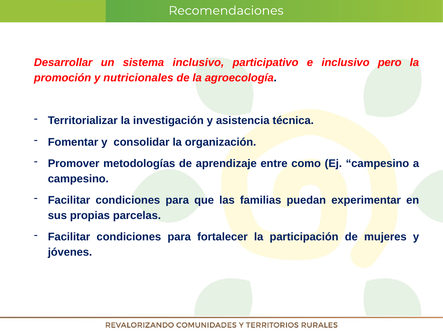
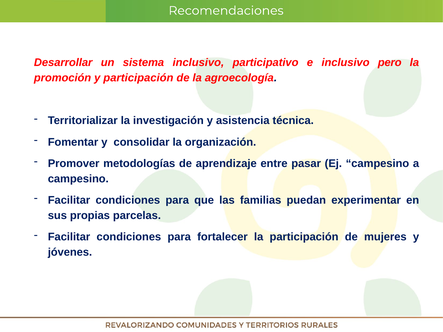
y nutricionales: nutricionales -> participación (138, 78)
como: como -> pasar (306, 164)
